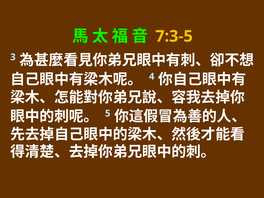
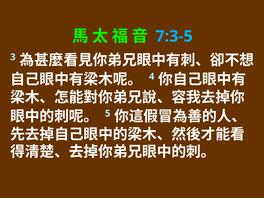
7:3-5 colour: yellow -> light blue (174, 36)
